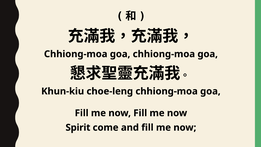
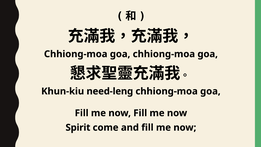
choe-leng: choe-leng -> need-leng (110, 91)
